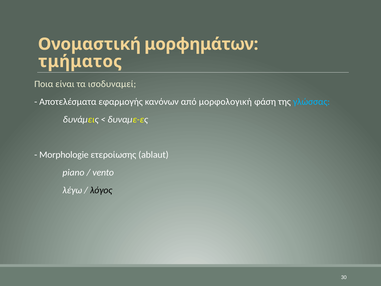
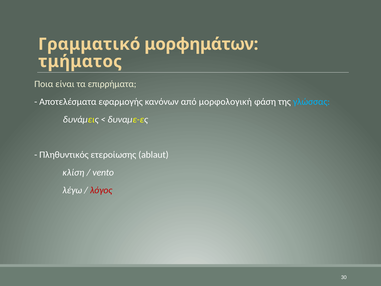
Ονομαστική: Ονομαστική -> Γραμματικό (89, 44)
ισοδυναμεί: ισοδυναμεί -> επιρρήματα (112, 84)
Morphologie: Morphologie -> Πληθυντικός (64, 155)
piano: piano -> κλίση (73, 172)
λόγος colour: black -> red (101, 190)
